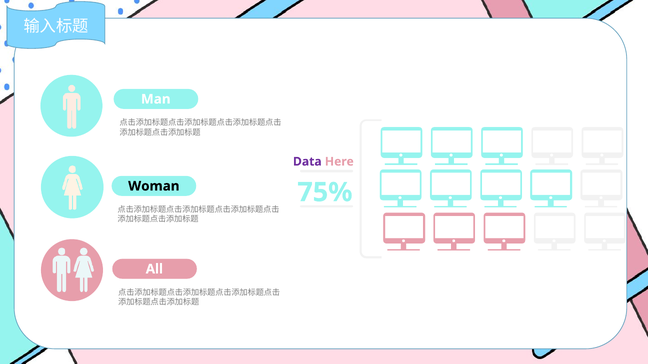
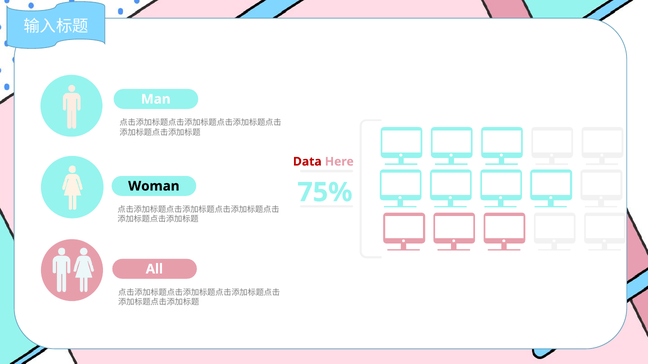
Data colour: purple -> red (307, 162)
